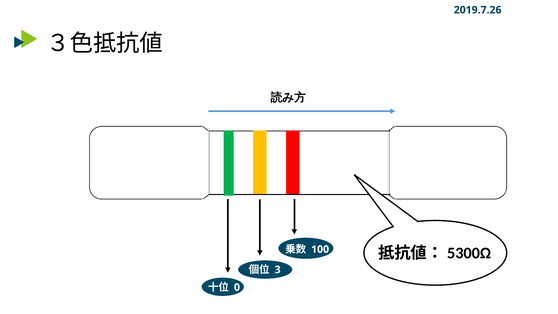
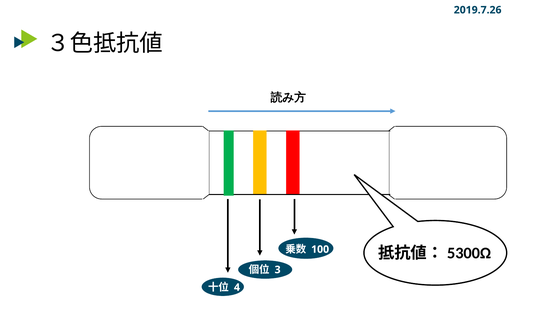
0: 0 -> 4 (237, 287)
